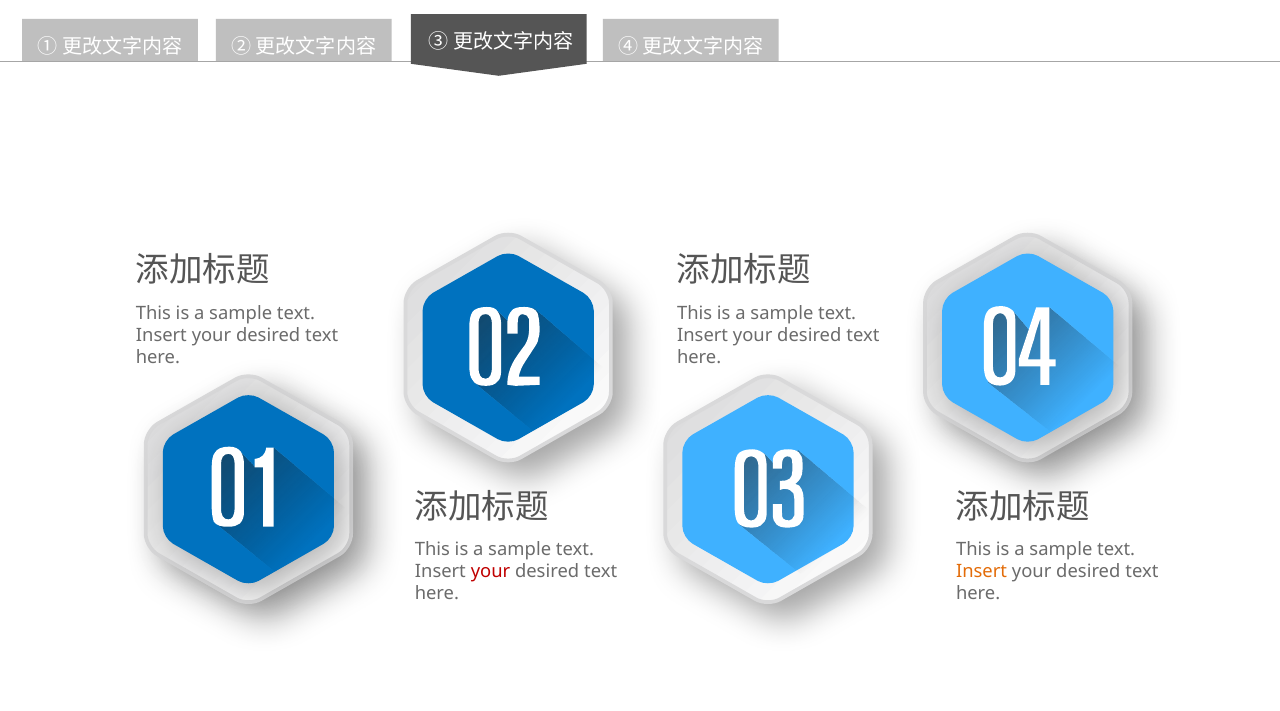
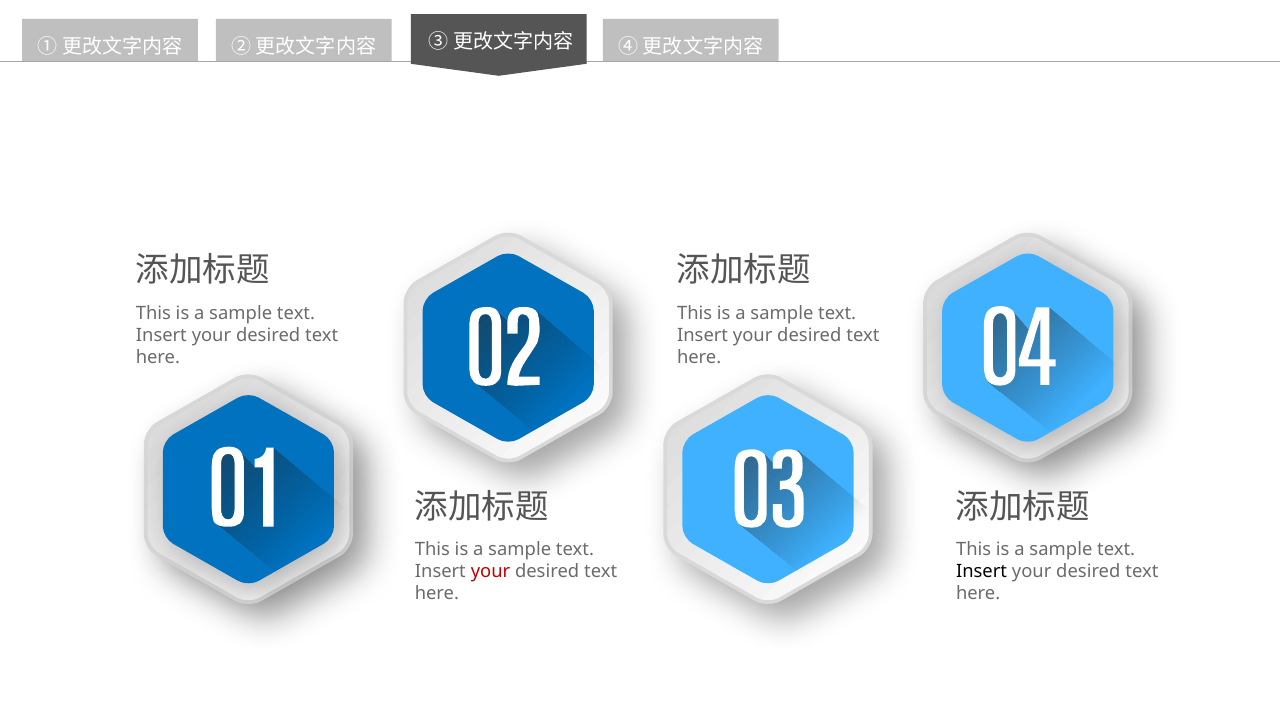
Insert colour: orange -> black (982, 572)
